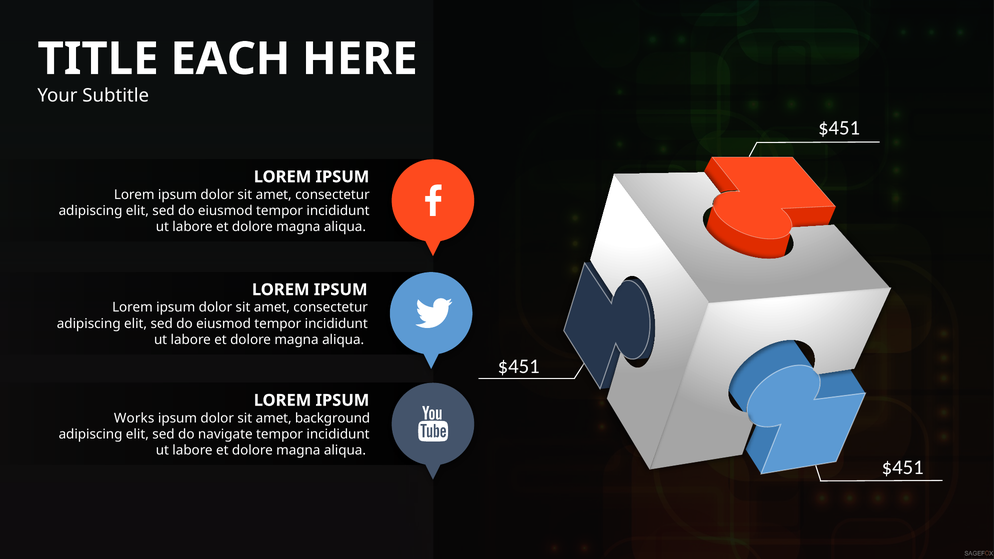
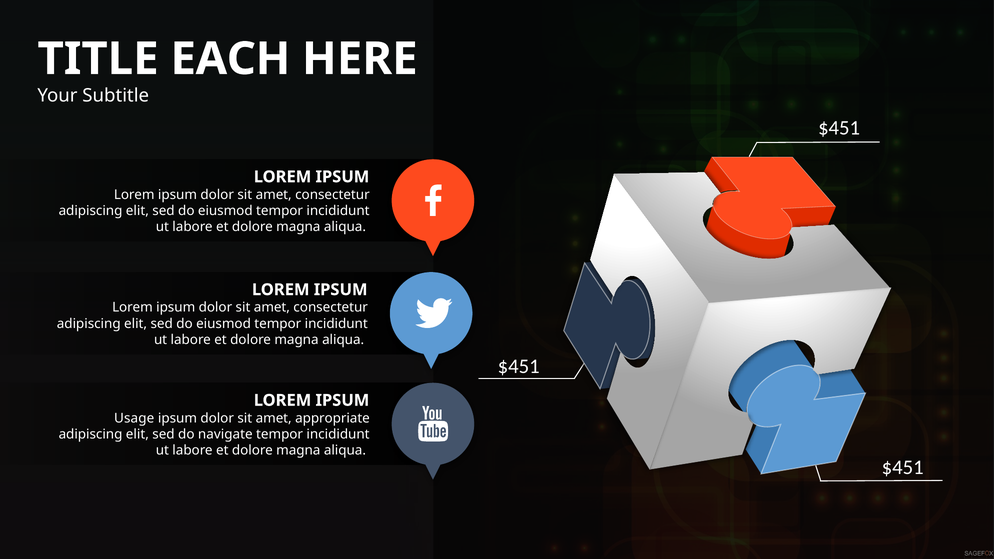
Works: Works -> Usage (134, 418)
background: background -> appropriate (332, 418)
